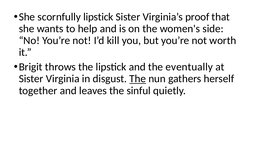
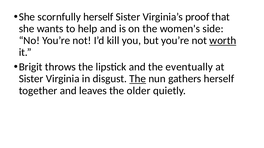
scornfully lipstick: lipstick -> herself (98, 17)
worth underline: none -> present (223, 41)
sinful: sinful -> older (139, 91)
